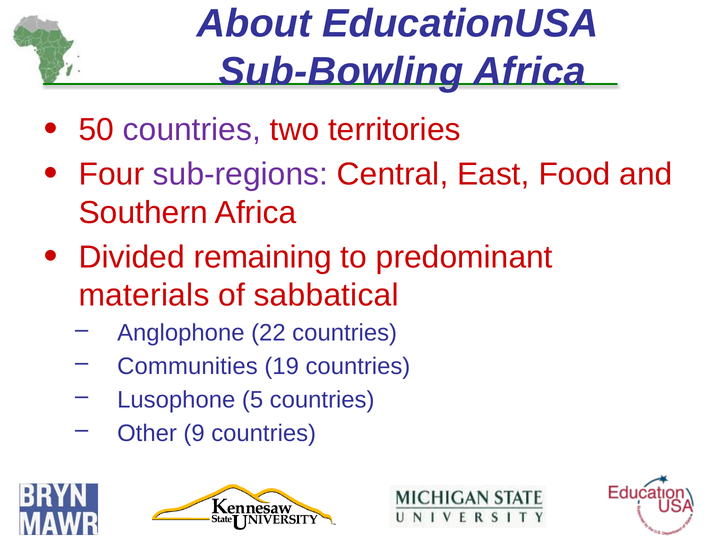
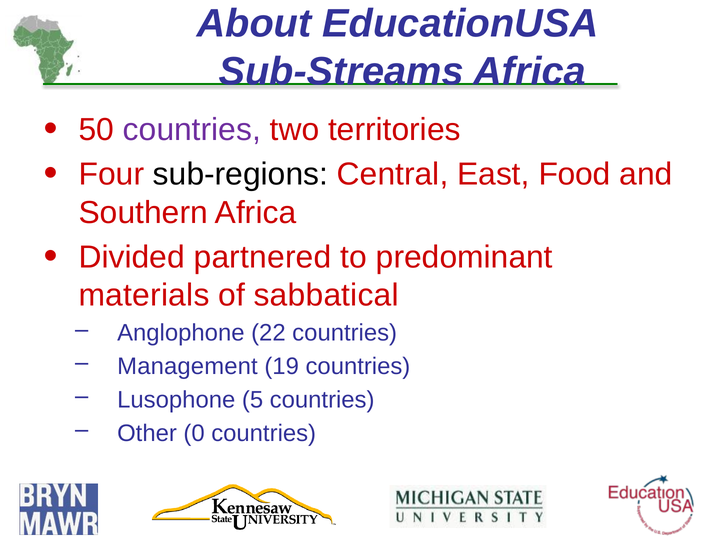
Sub-Bowling: Sub-Bowling -> Sub-Streams (341, 71)
sub-regions colour: purple -> black (240, 174)
remaining: remaining -> partnered (263, 257)
Communities: Communities -> Management (187, 366)
9: 9 -> 0 (194, 433)
